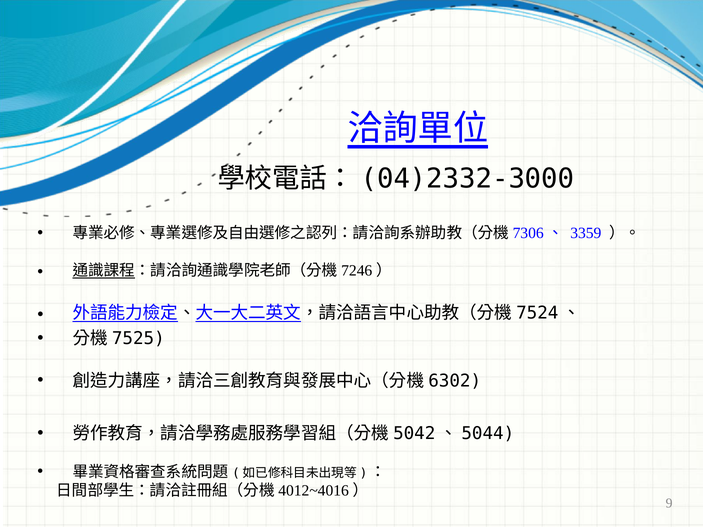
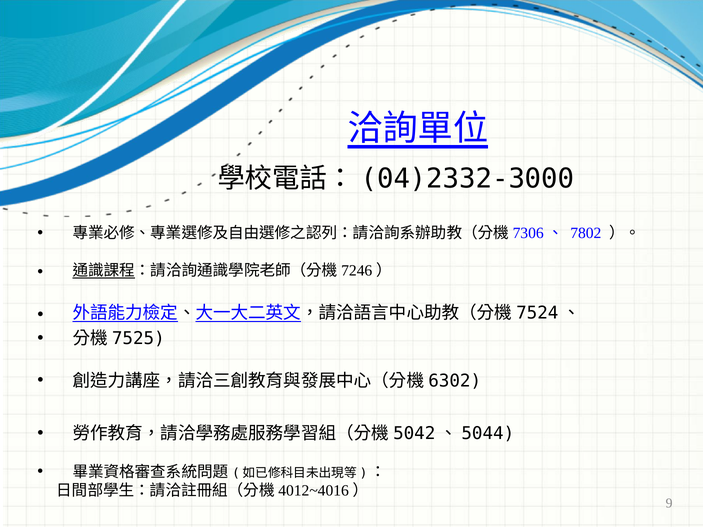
3359: 3359 -> 7802 (586, 233)
